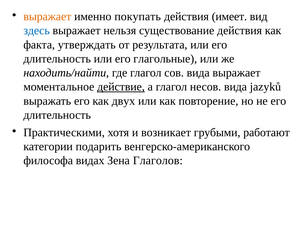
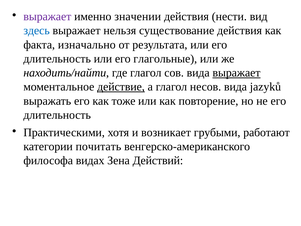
выражает colour: orange -> purple (47, 16)
покупать: покупать -> значении (138, 16)
имеет: имеет -> нести (229, 16)
утверждать: утверждать -> изначально (87, 45)
выражает underline: none -> present (237, 73)
двух: двух -> тоже (124, 101)
подарить: подарить -> почитать (98, 146)
Глаголов: Глаголов -> Действий (158, 160)
